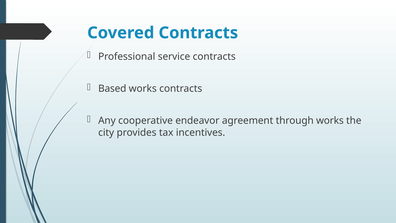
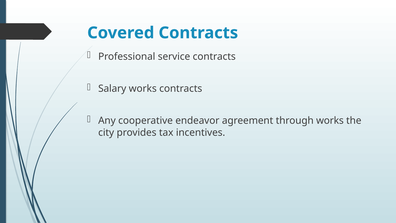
Based: Based -> Salary (112, 89)
